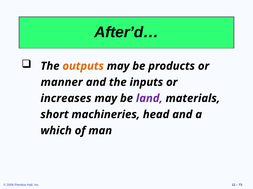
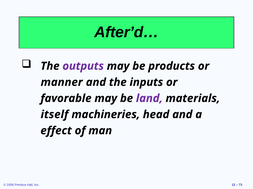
outputs colour: orange -> purple (83, 66)
increases: increases -> favorable (66, 99)
short: short -> itself (54, 115)
which: which -> effect (56, 131)
